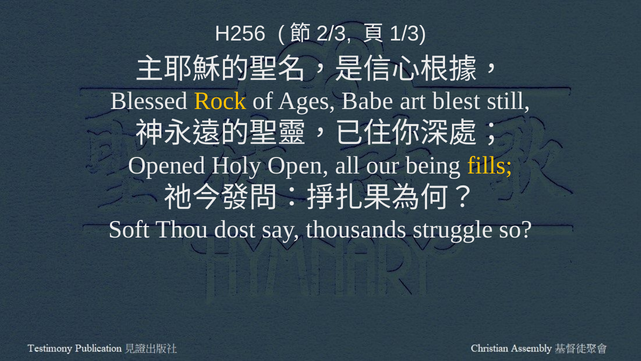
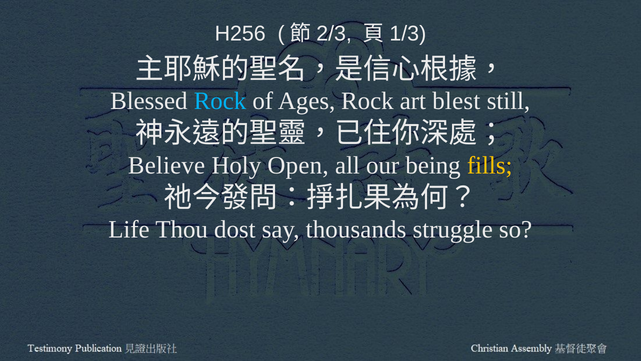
Rock colour: yellow -> light blue (220, 101)
Ages Babe: Babe -> Rock (367, 101)
Opened: Opened -> Believe (167, 165)
Soft: Soft -> Life (129, 229)
